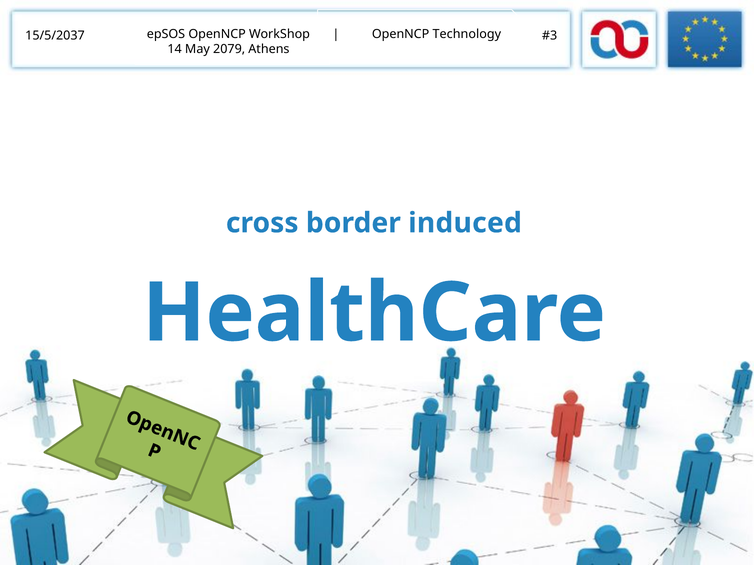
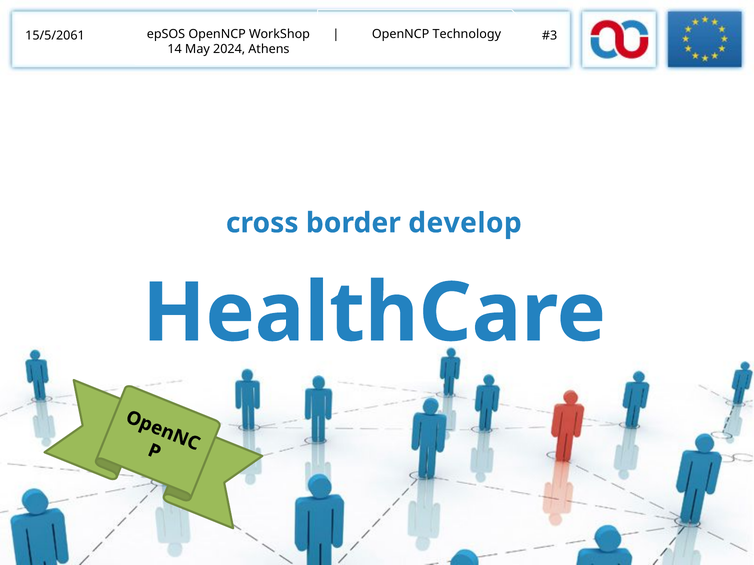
15/5/2037: 15/5/2037 -> 15/5/2061 (55, 36)
2079: 2079 -> 2024 (229, 49)
induced: induced -> develop (465, 223)
